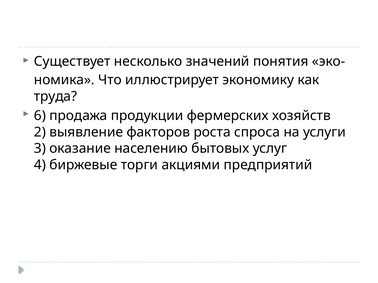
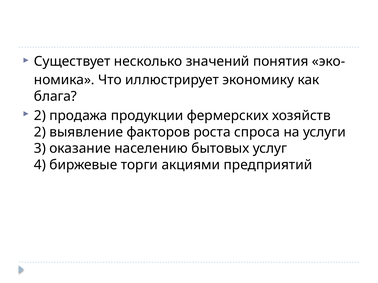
труда: труда -> блага (55, 96)
6: 6 -> 2 (40, 116)
